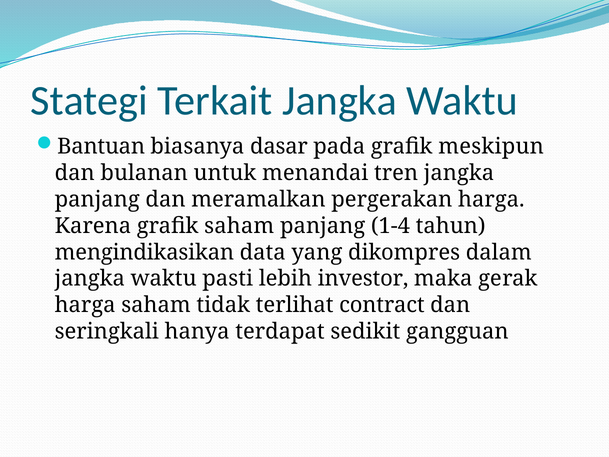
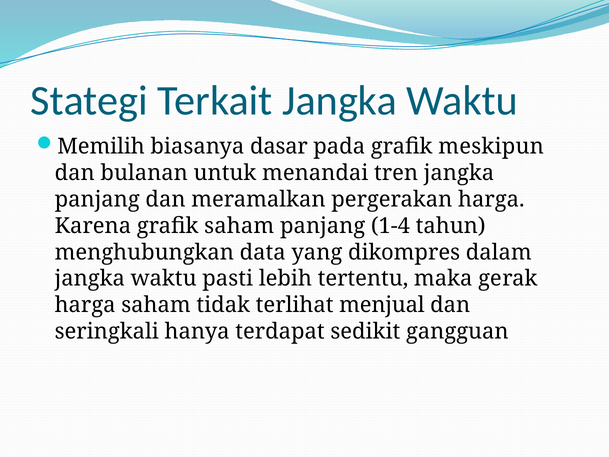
Bantuan: Bantuan -> Memilih (101, 147)
mengindikasikan: mengindikasikan -> menghubungkan (144, 252)
investor: investor -> tertentu (363, 278)
contract: contract -> menjual (382, 305)
